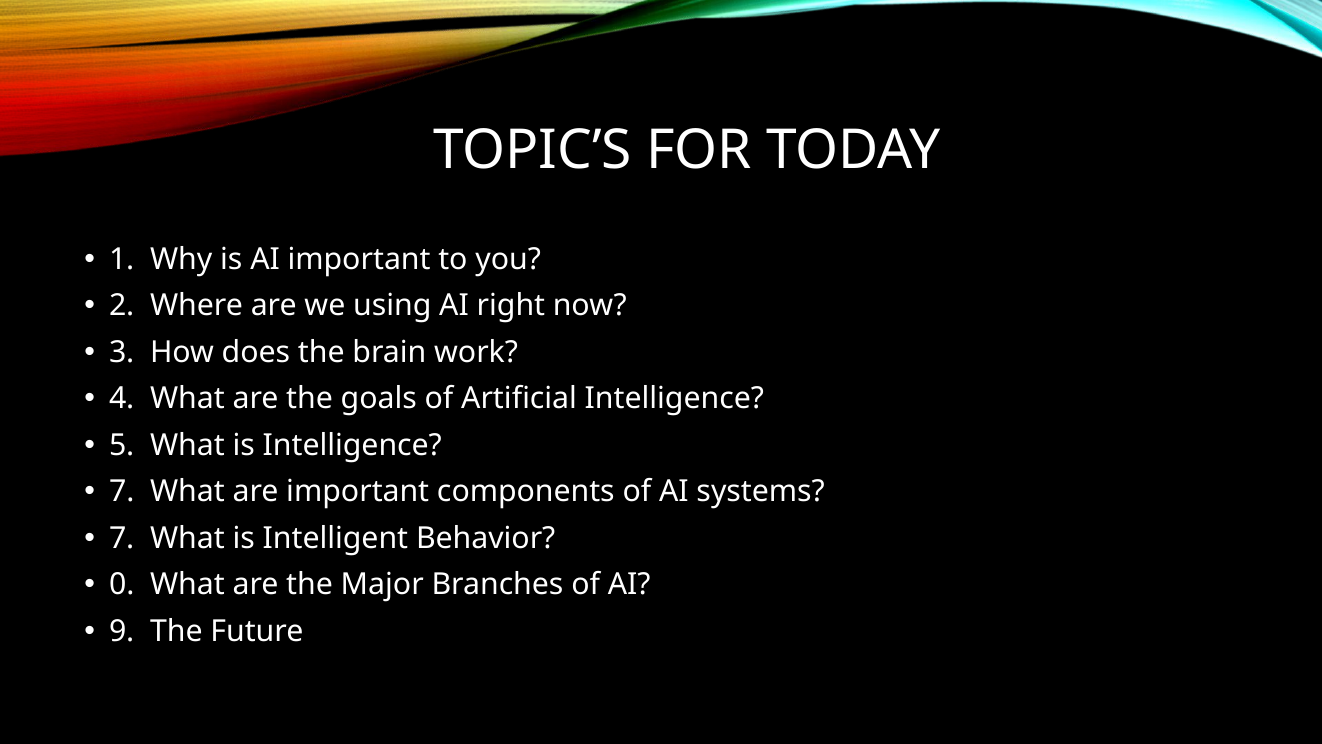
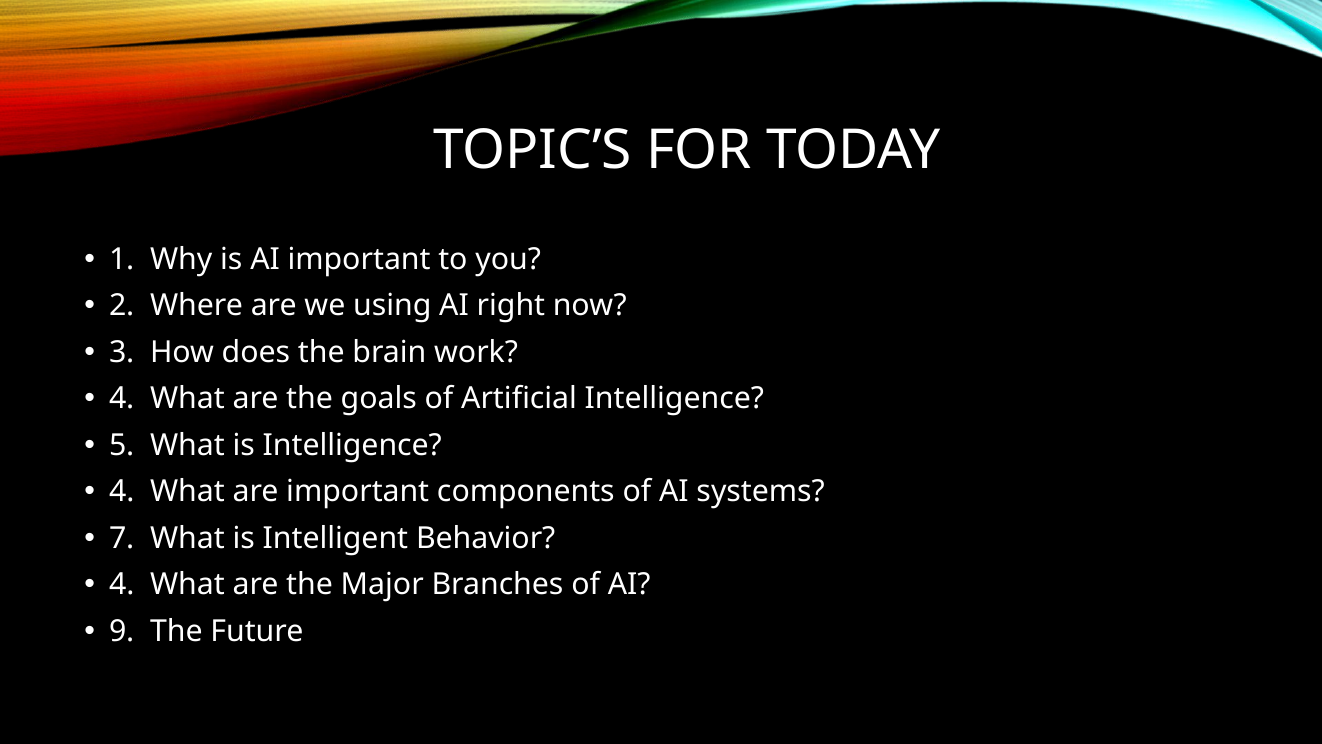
7: 7 -> 4 (122, 492)
0: 0 -> 4 (122, 585)
